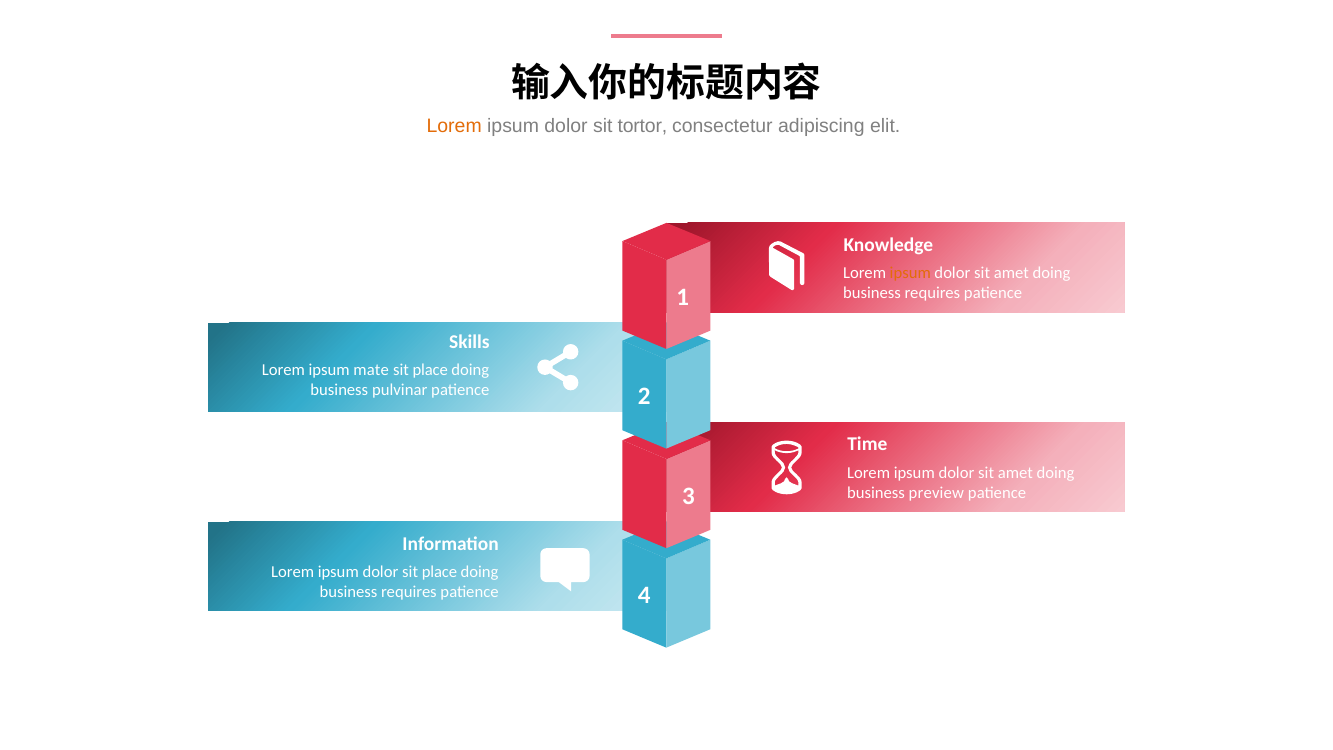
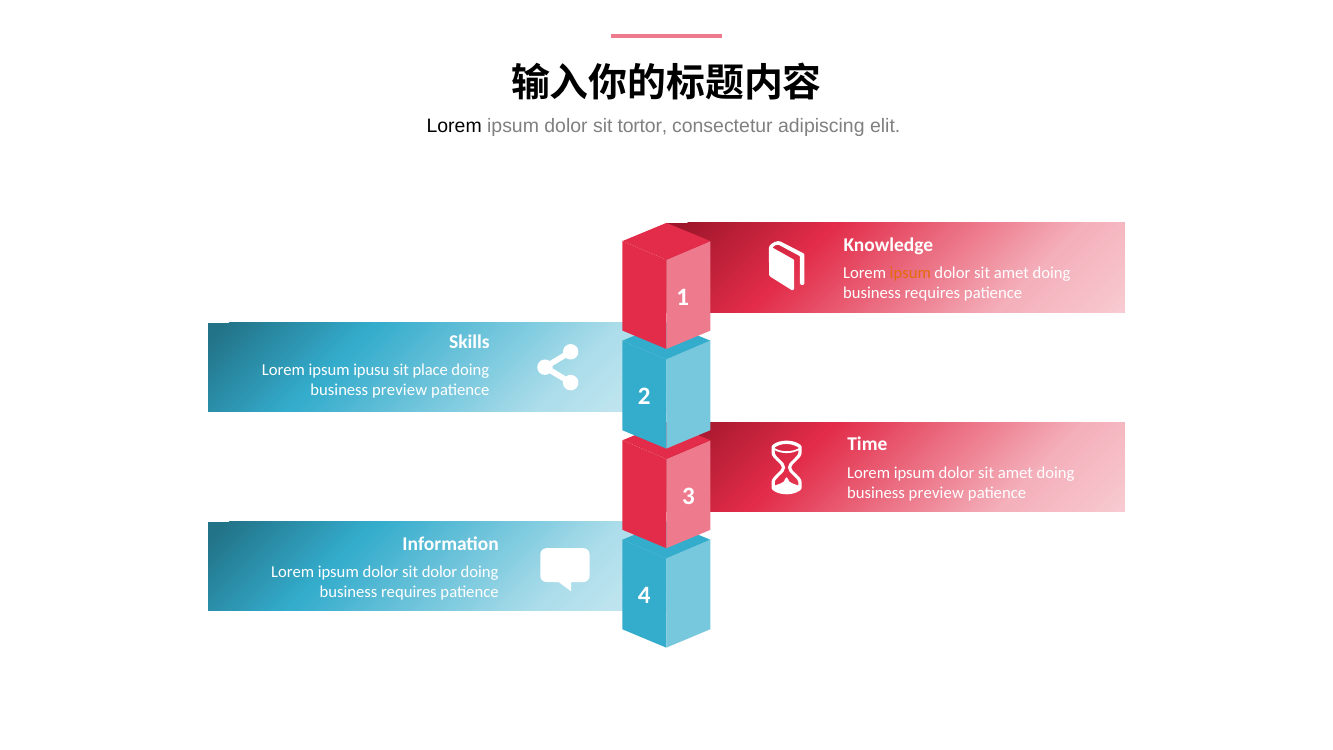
Lorem colour: orange -> black (454, 126)
mate: mate -> ipusu (371, 370)
pulvinar: pulvinar -> preview (400, 390)
dolor sit place: place -> dolor (439, 572)
